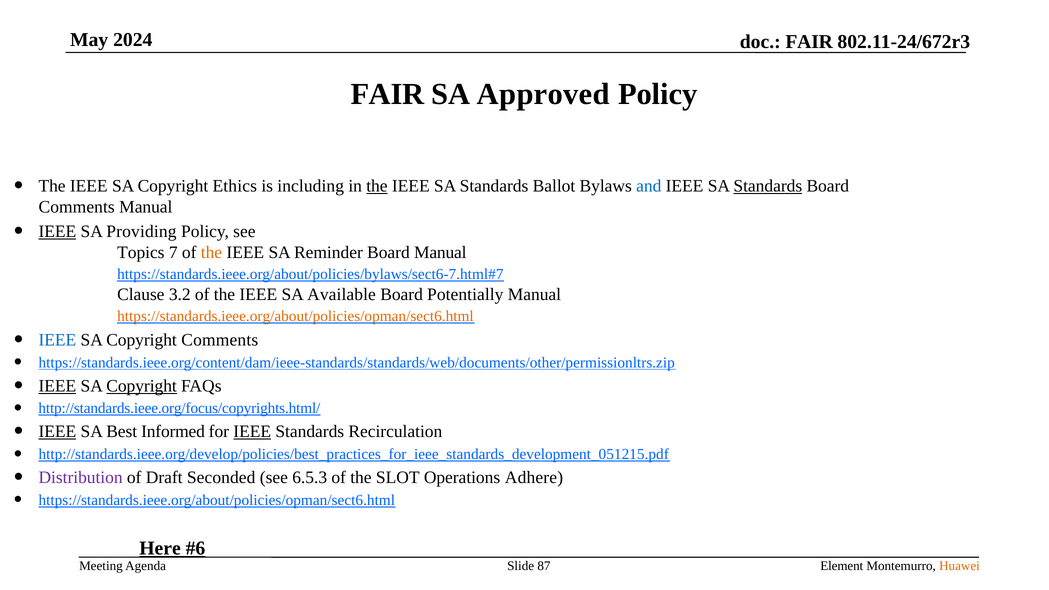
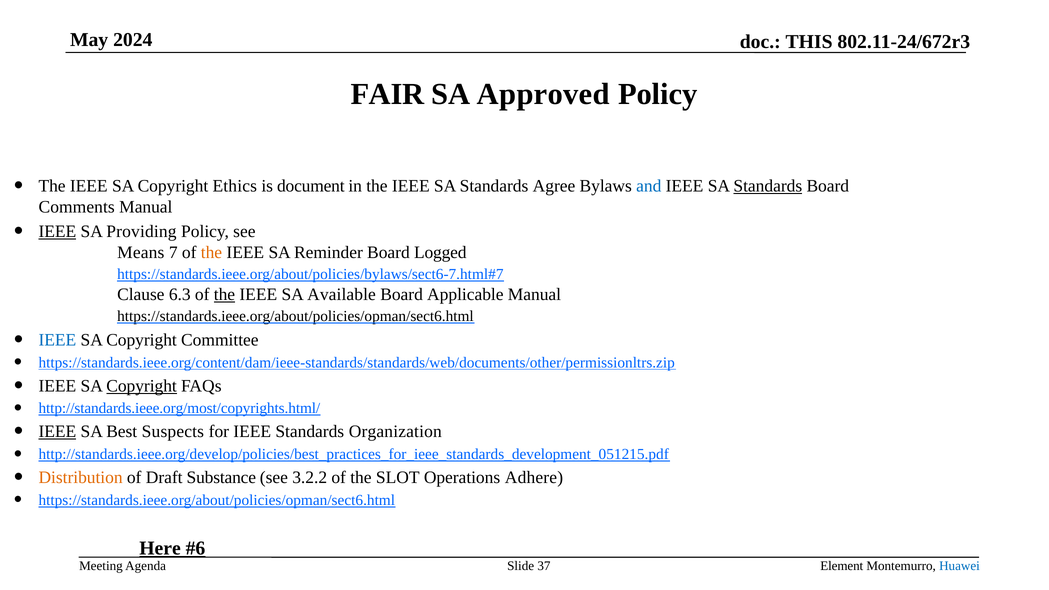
FAIR: FAIR -> THIS (809, 42)
including: including -> document (311, 186)
the underline: present -> none (377, 186)
Ballot: Ballot -> Agree (554, 186)
Topics: Topics -> Means (141, 253)
Board Manual: Manual -> Logged (440, 253)
3.2: 3.2 -> 6.3 (180, 294)
the underline: none -> present (224, 294)
Potentially: Potentially -> Applicable (465, 294)
https://standards.ieee.org/about/policies/opman/sect6.html colour: orange -> black (295, 316)
Copyright Comments: Comments -> Committee (220, 340)
IEEE underline: present -> none (57, 386)
http://standards.ieee.org/focus/copyrights.html/: http://standards.ieee.org/focus/copyrights.html/ -> http://standards.ieee.org/most/copyrights.html/ (179, 408)
Informed: Informed -> Suspects (173, 432)
IEEE underline: present -> none (252, 432)
Recirculation: Recirculation -> Organization (395, 432)
Distribution colour: purple -> orange (81, 478)
Seconded: Seconded -> Substance (221, 478)
6.5.3: 6.5.3 -> 3.2.2 (310, 478)
87: 87 -> 37 (544, 566)
Huawei colour: orange -> blue (960, 566)
